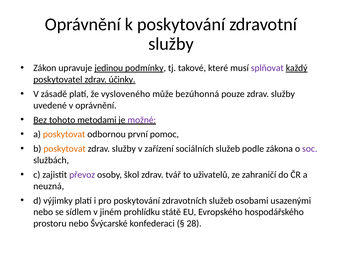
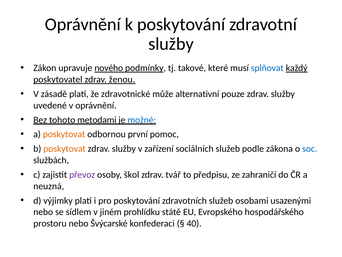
jedinou: jedinou -> nového (109, 68)
splňovat colour: purple -> blue (267, 68)
účinky: účinky -> ženou (122, 79)
vysloveného: vysloveného -> zdravotnické (126, 94)
bezúhonná: bezúhonná -> alternativní (197, 94)
možné colour: purple -> blue (142, 120)
soc colour: purple -> blue (310, 149)
uživatelů: uživatelů -> předpisu (211, 174)
28: 28 -> 40 (194, 223)
